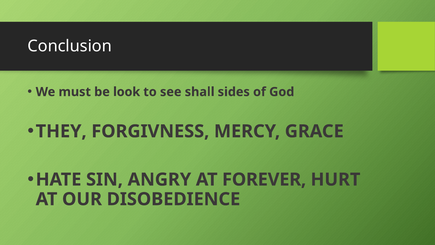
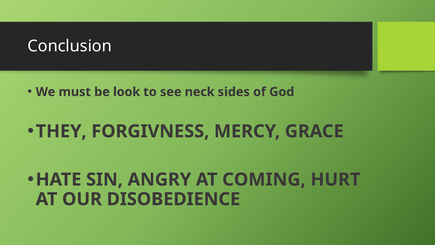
shall: shall -> neck (200, 92)
FOREVER: FOREVER -> COMING (264, 179)
